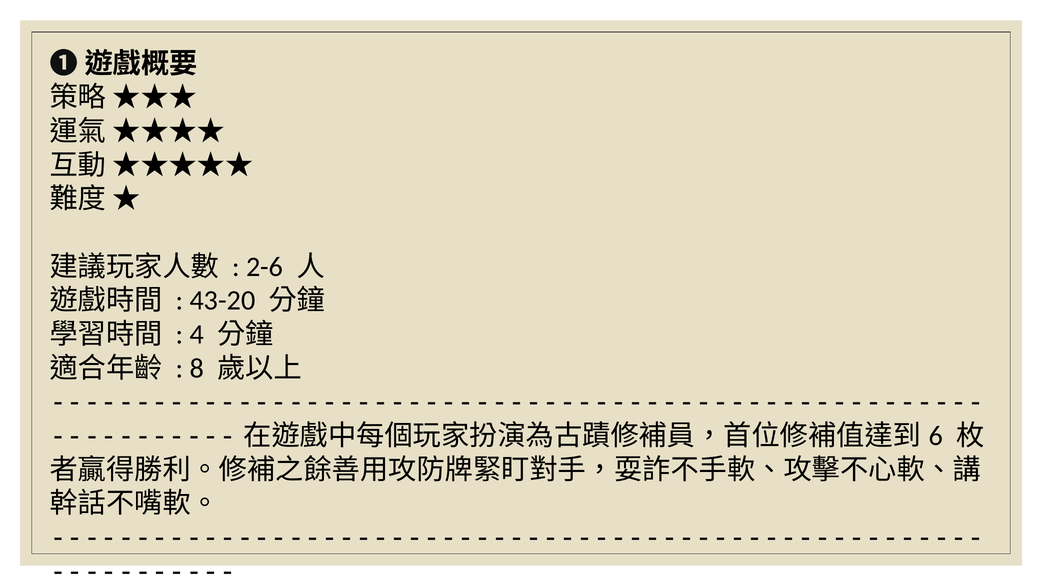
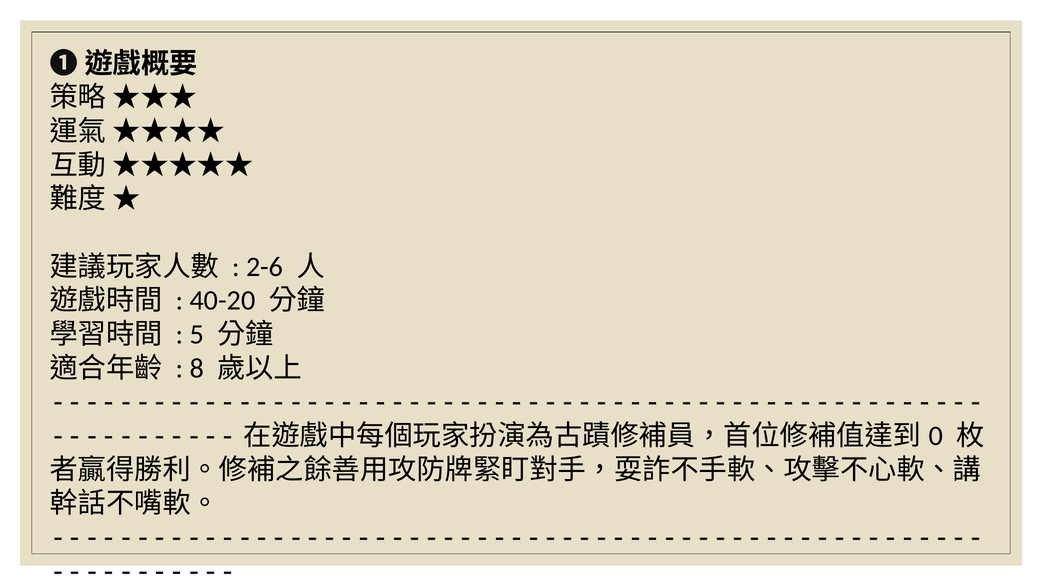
43-20: 43-20 -> 40-20 (222, 301)
4: 4 -> 5 (197, 335)
6: 6 -> 0 (936, 436)
